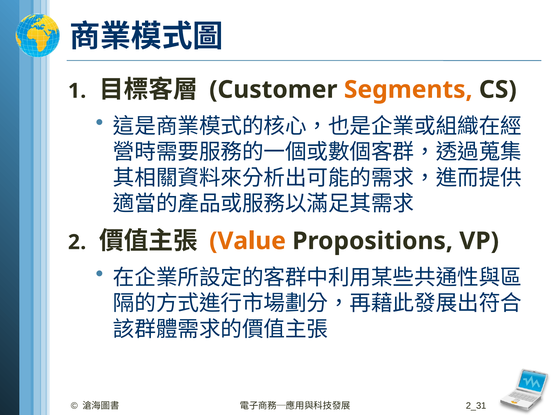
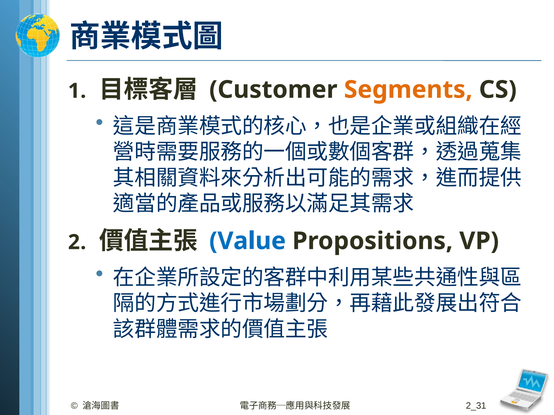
Value colour: orange -> blue (248, 241)
